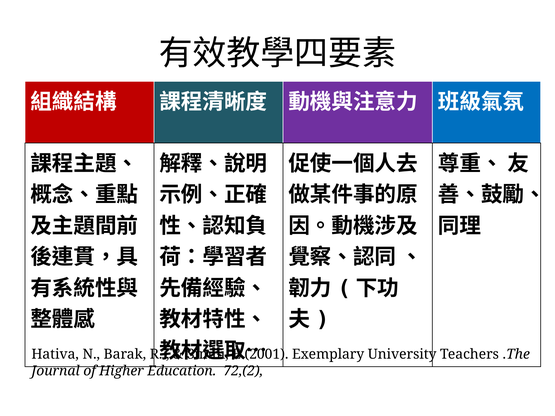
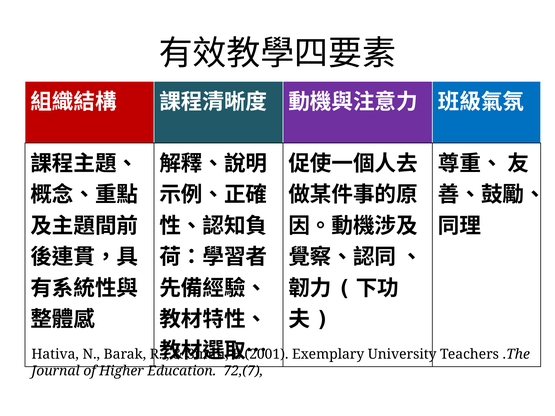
72,(2: 72,(2 -> 72,(7 (243, 371)
